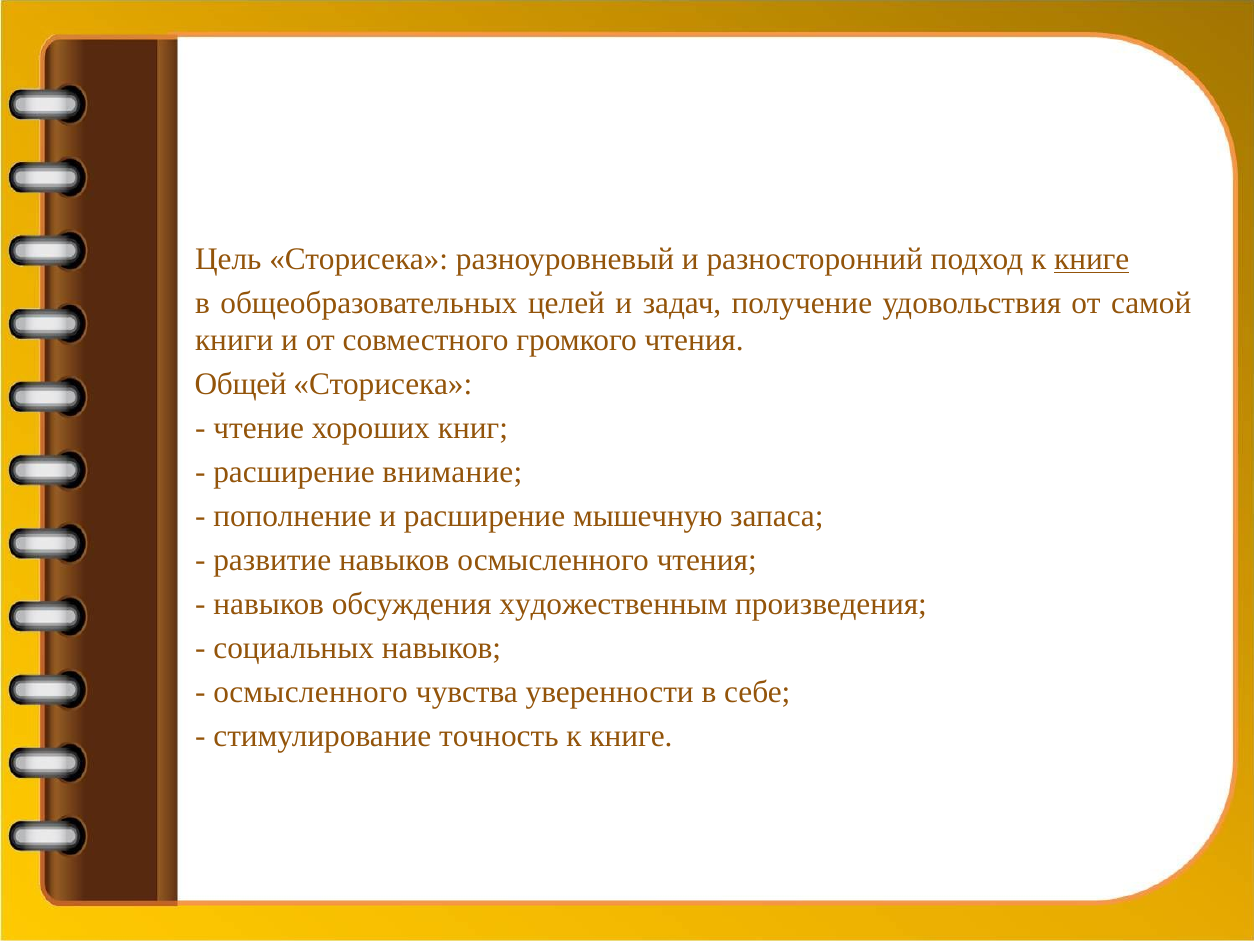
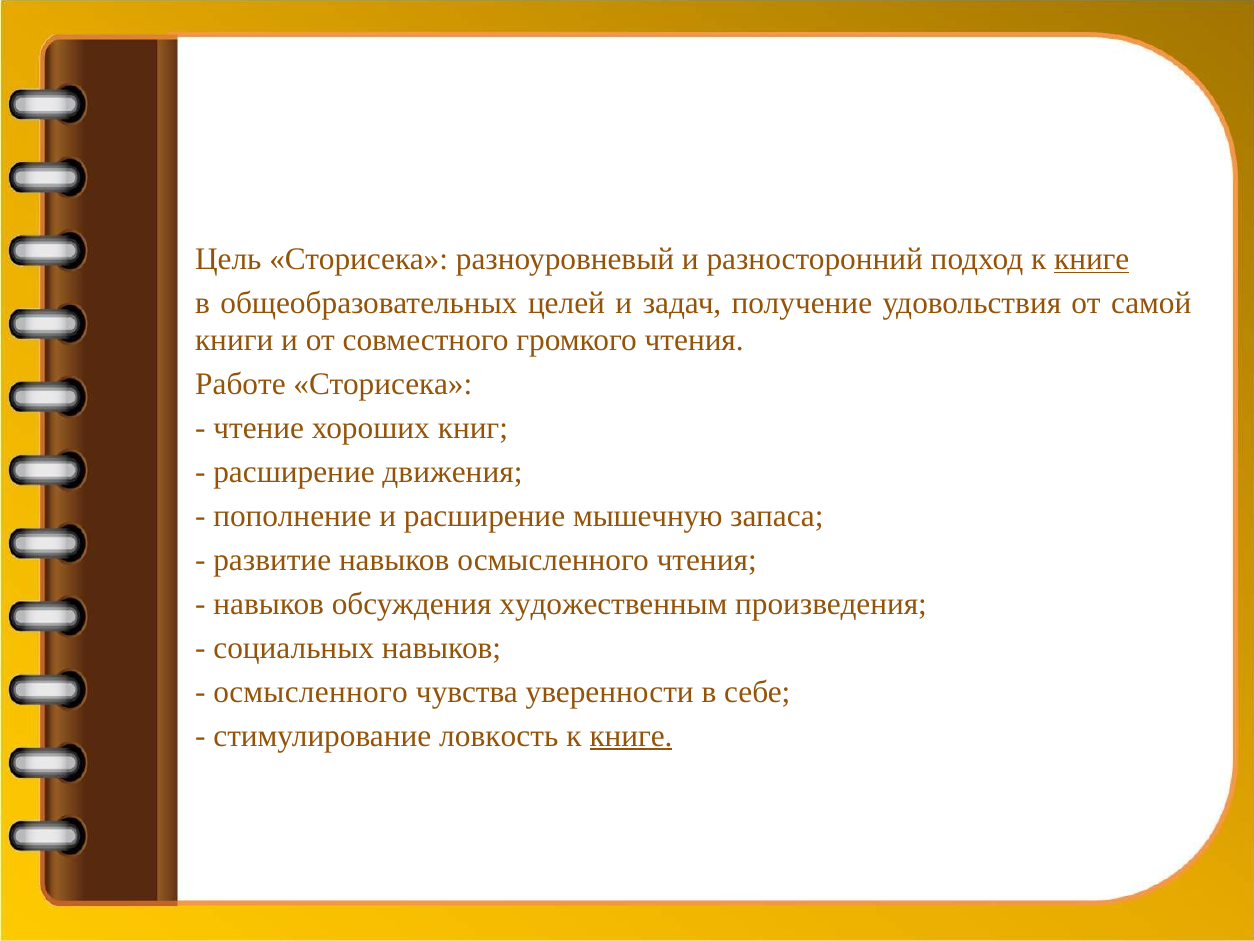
Общей: Общей -> Работе (240, 384)
внимание: внимание -> движения (452, 472)
точность: точность -> ловкость (499, 735)
книге underline: none -> present (631, 735)
